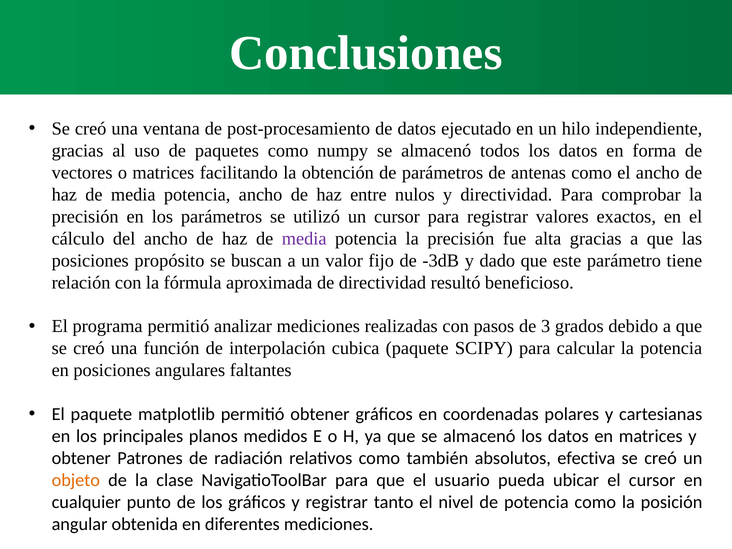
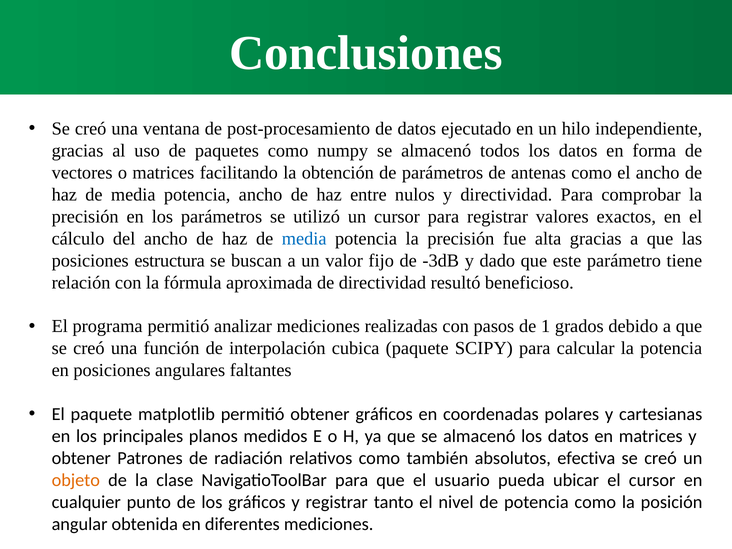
media colour: purple -> blue (304, 239)
propósito: propósito -> estructura (170, 261)
3: 3 -> 1 (546, 326)
